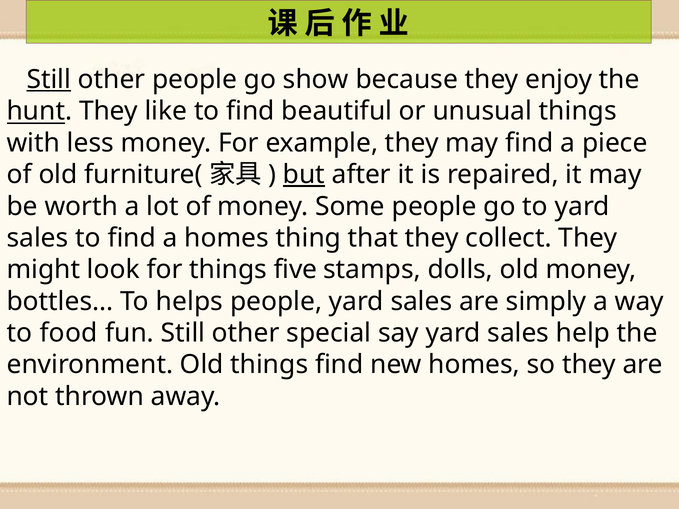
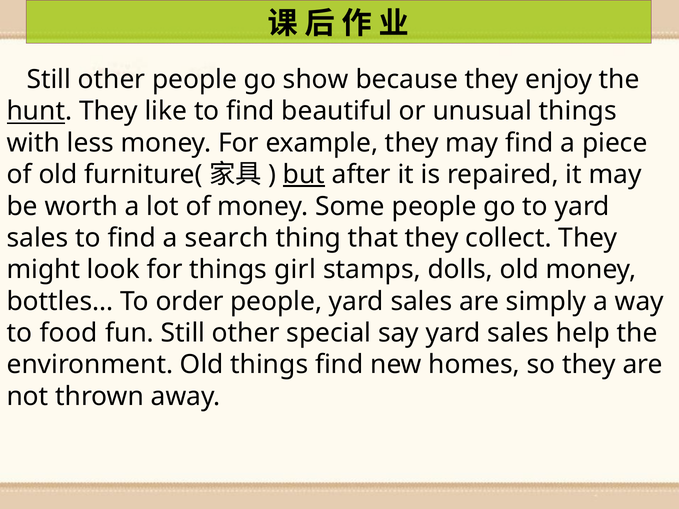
Still underline: present -> none (49, 80)
a homes: homes -> search (227, 238)
five: five -> girl (295, 270)
helps: helps -> order (190, 302)
